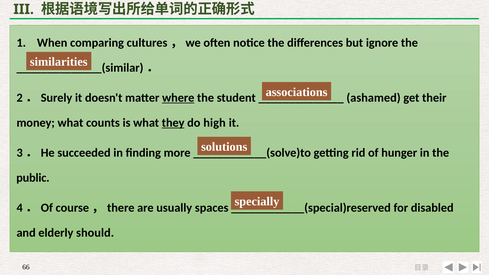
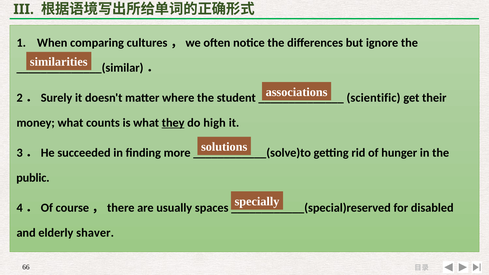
where underline: present -> none (178, 98)
ashamed: ashamed -> scientific (373, 98)
should: should -> shaver (95, 233)
